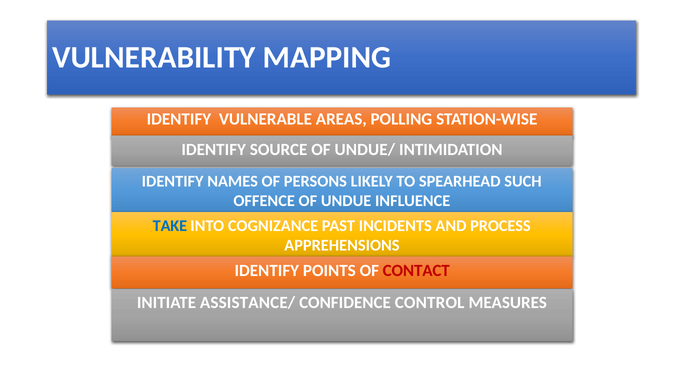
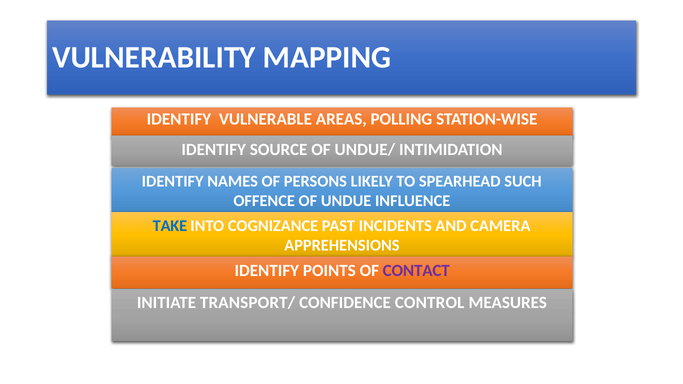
PROCESS: PROCESS -> CAMERA (500, 226)
CONTACT colour: red -> purple (416, 271)
ASSISTANCE/: ASSISTANCE/ -> TRANSPORT/ (248, 303)
